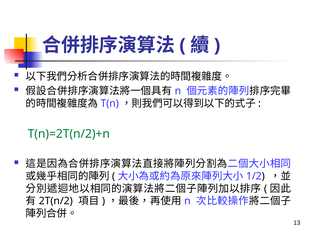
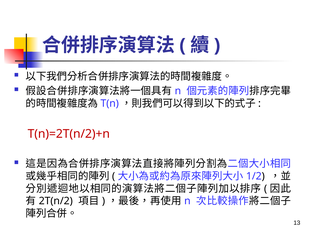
T(n)=2T(n/2)+n colour: green -> red (69, 134)
